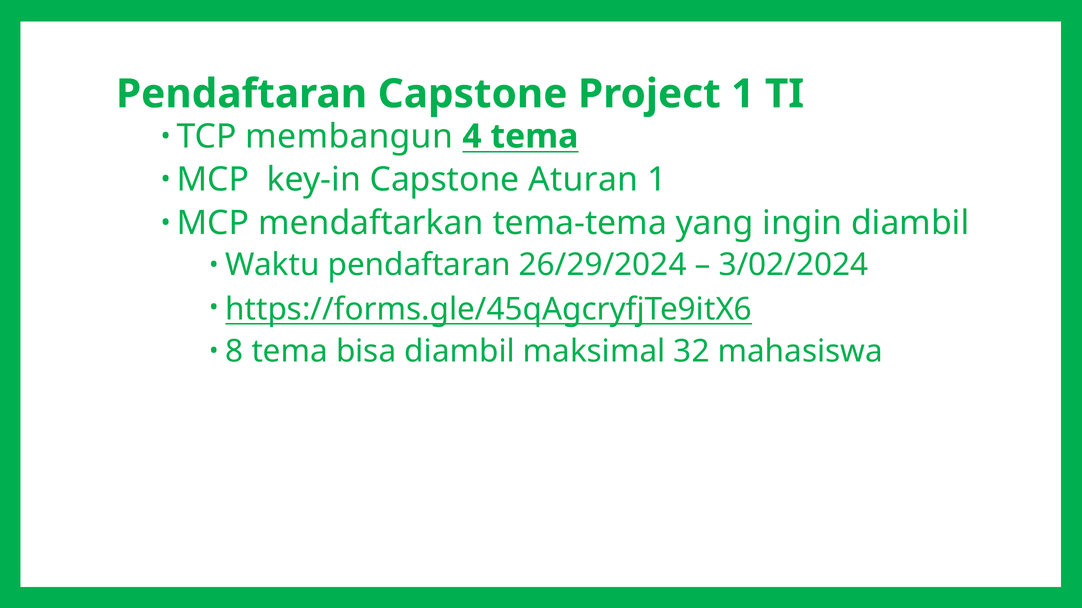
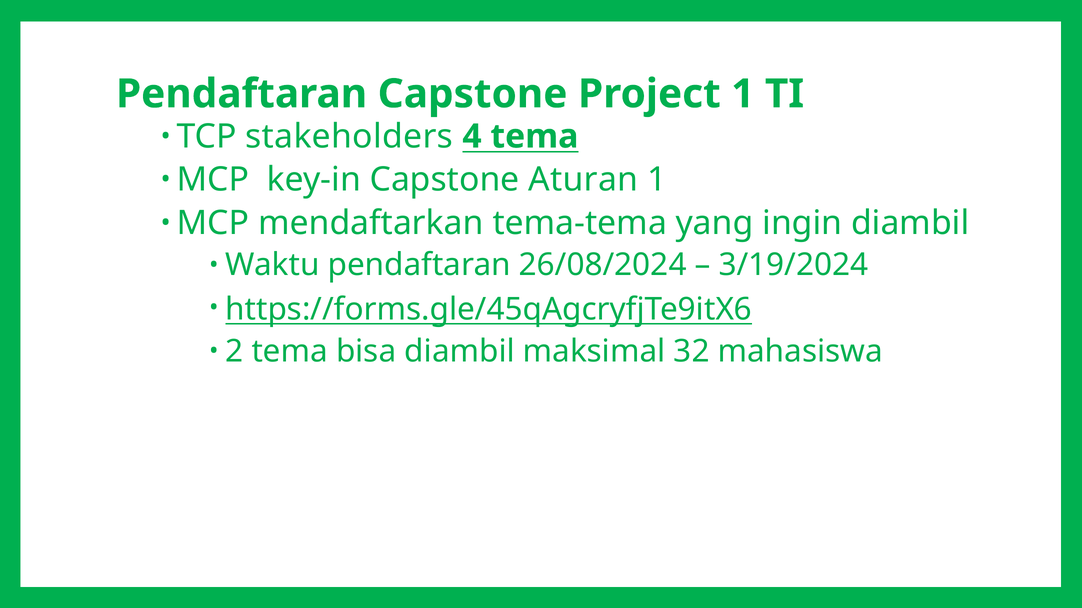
membangun: membangun -> stakeholders (349, 137)
26/29/2024: 26/29/2024 -> 26/08/2024 (603, 265)
3/02/2024: 3/02/2024 -> 3/19/2024 (793, 265)
8: 8 -> 2 (235, 351)
